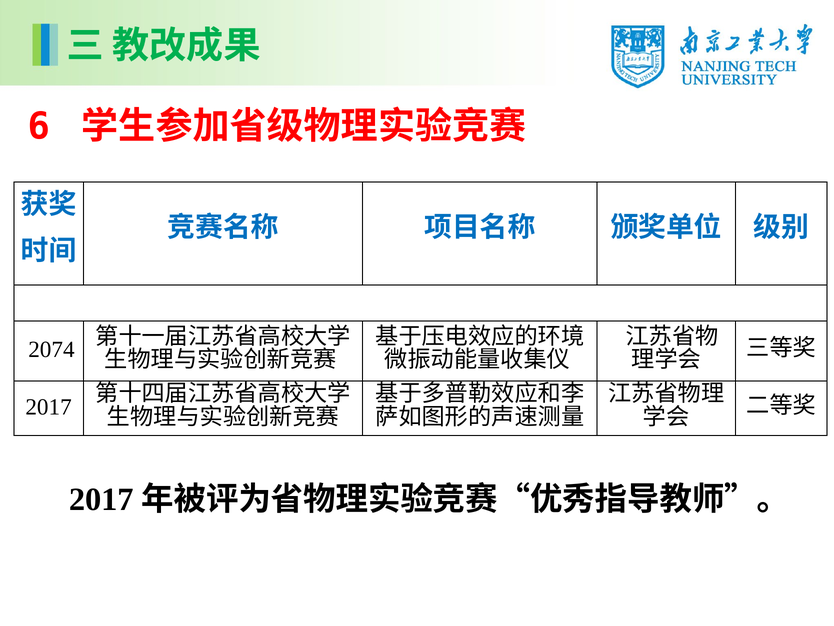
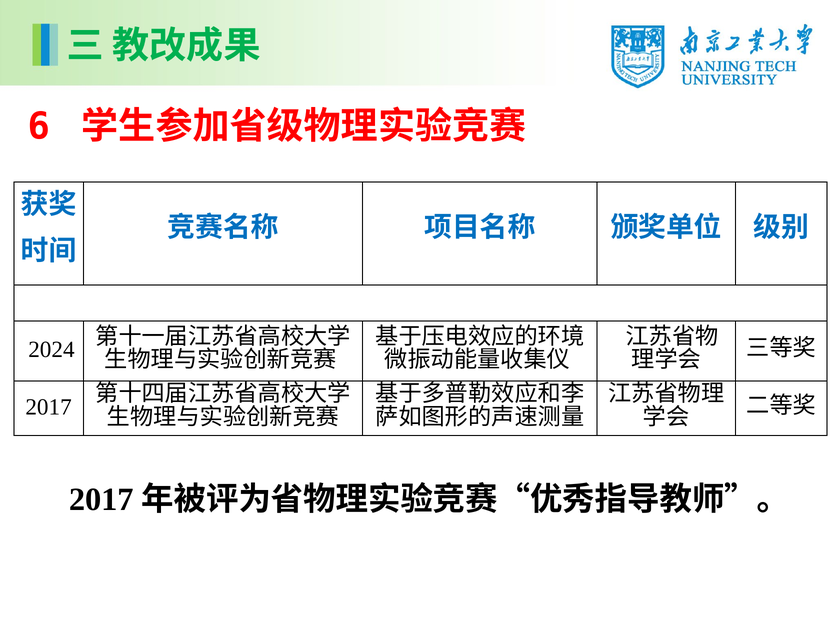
2074: 2074 -> 2024 (51, 350)
